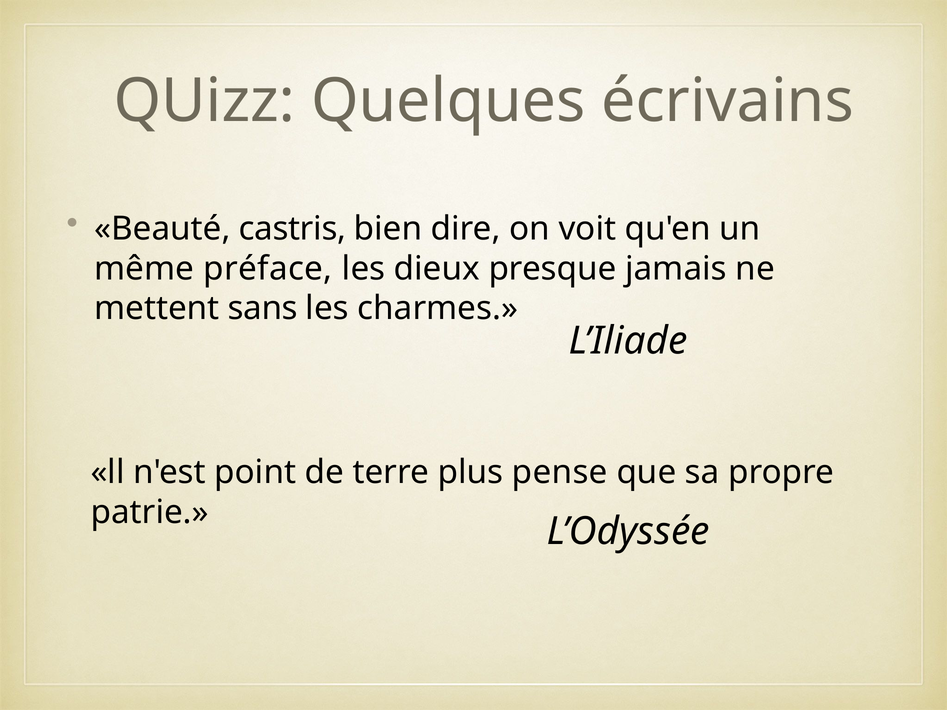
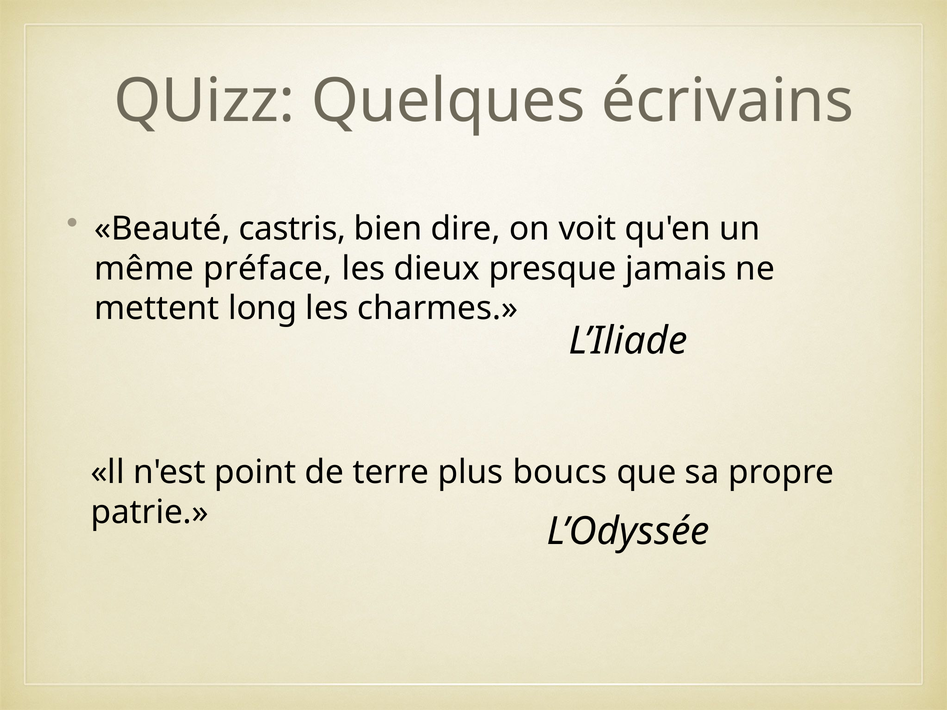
sans: sans -> long (263, 309)
pense: pense -> boucs (560, 473)
